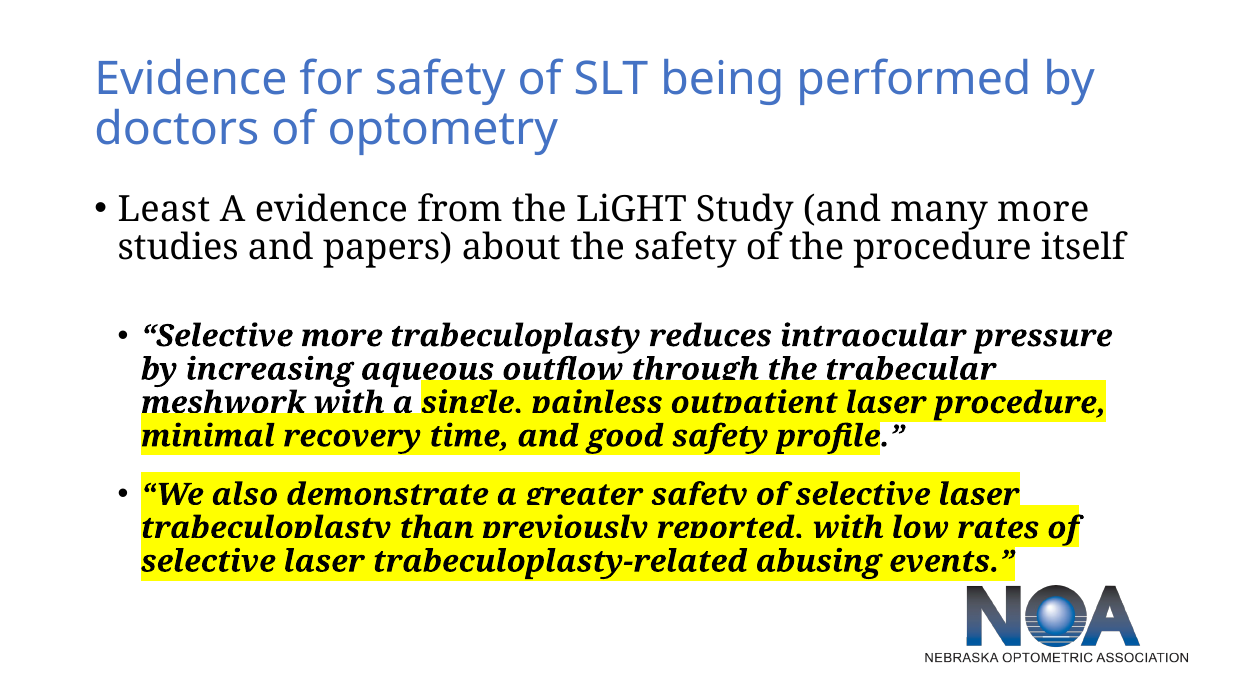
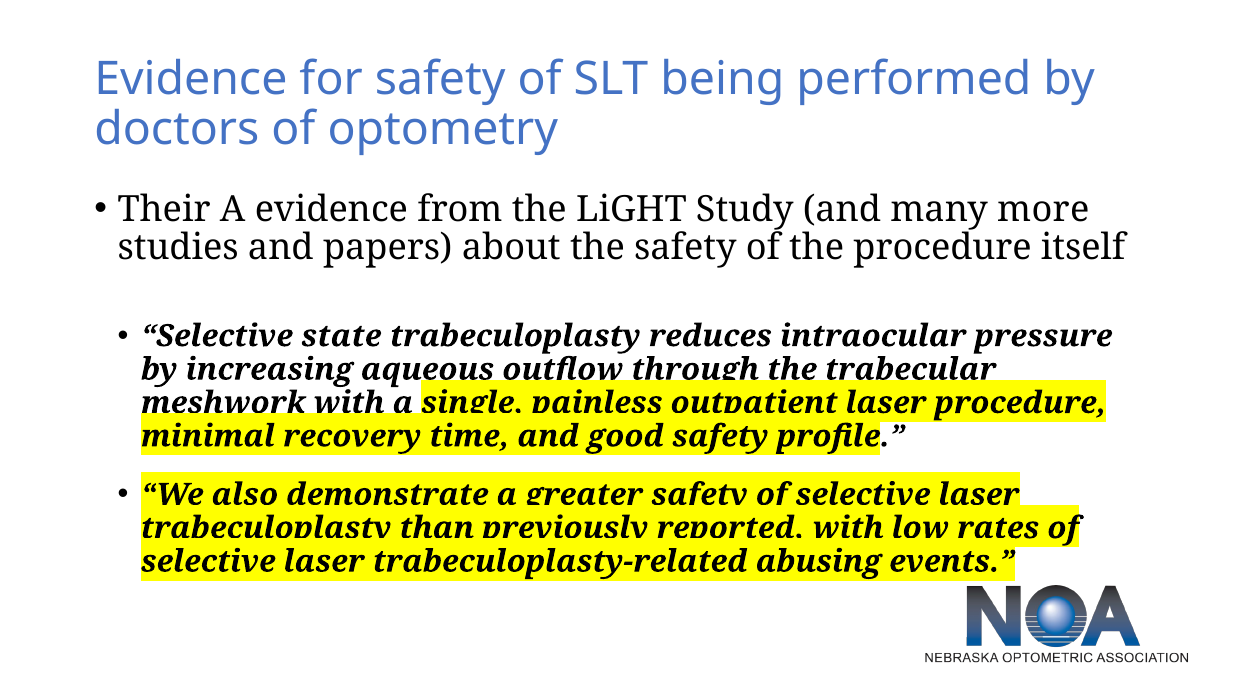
Least: Least -> Their (164, 209)
Selective more: more -> state (341, 336)
